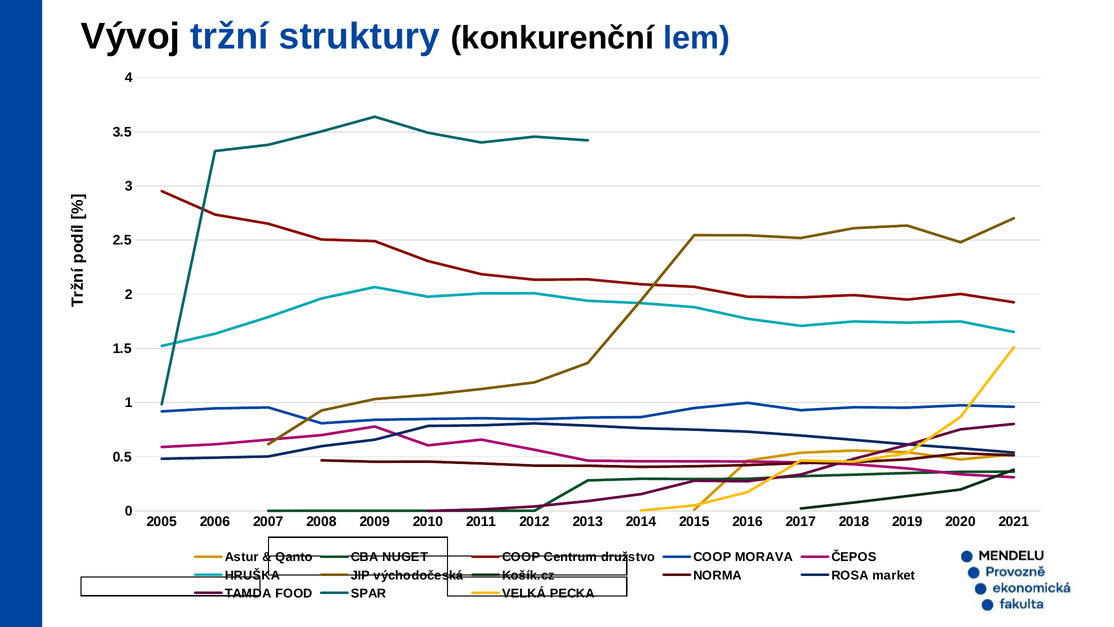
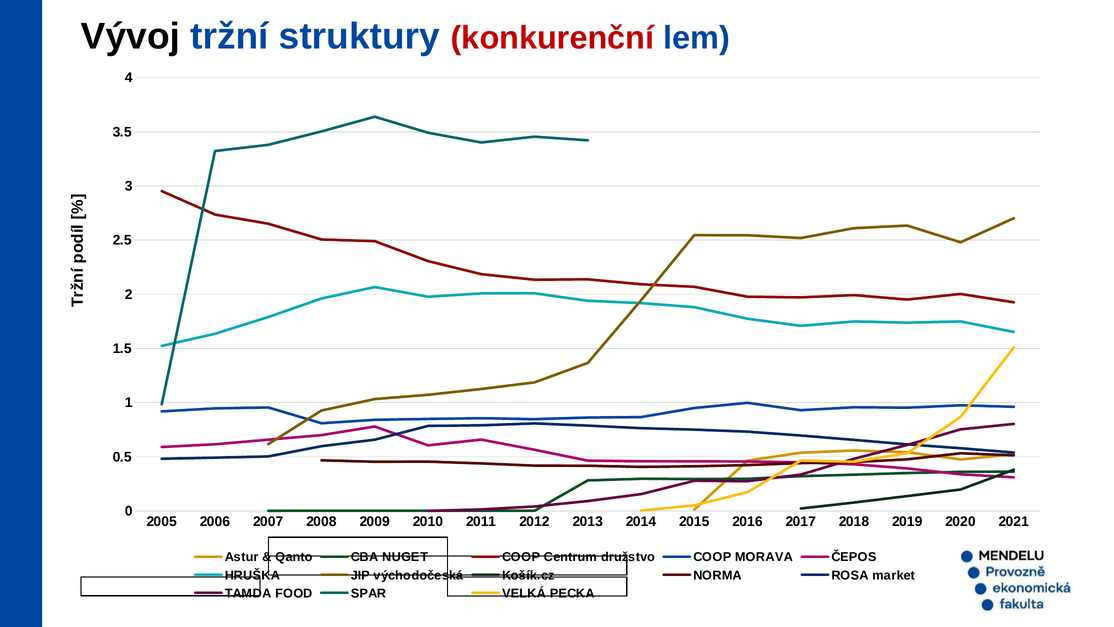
konkurenční colour: black -> red (552, 38)
